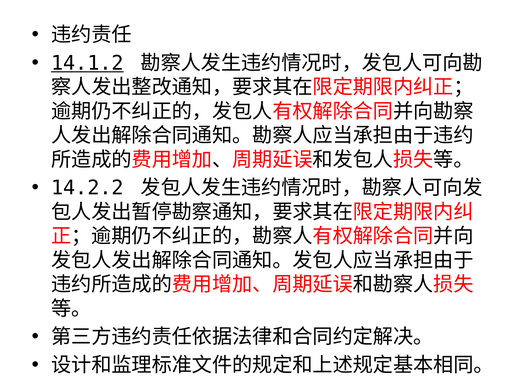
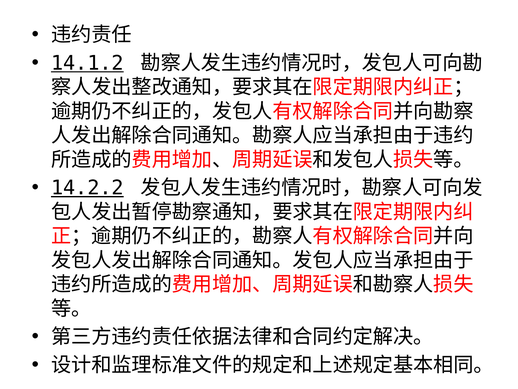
14.2.2 underline: none -> present (87, 188)
